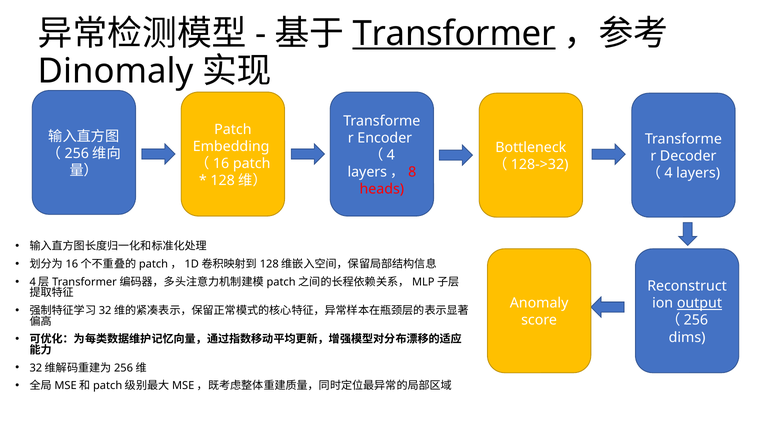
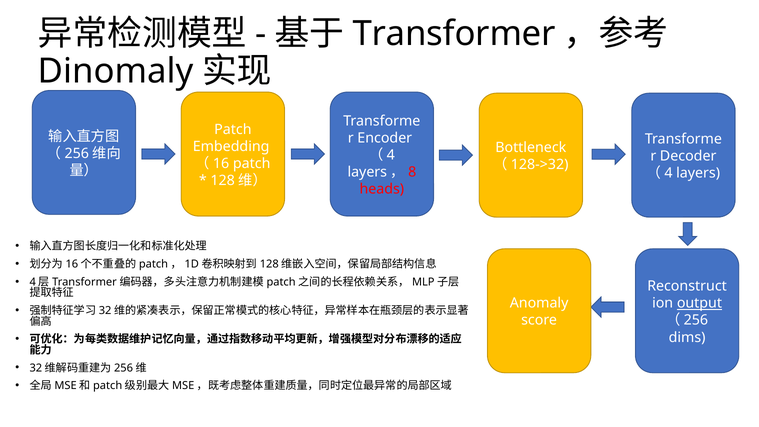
Transformer underline: present -> none (454, 34)
